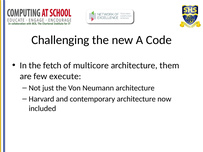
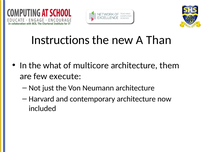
Challenging: Challenging -> Instructions (60, 40)
Code: Code -> Than (159, 40)
fetch: fetch -> what (52, 66)
